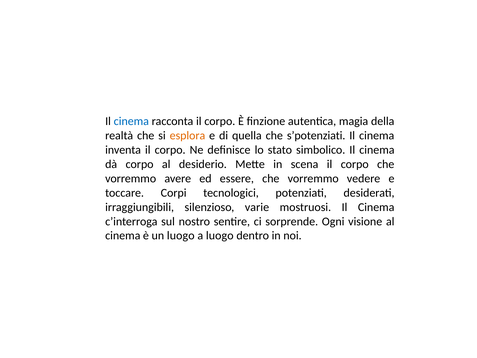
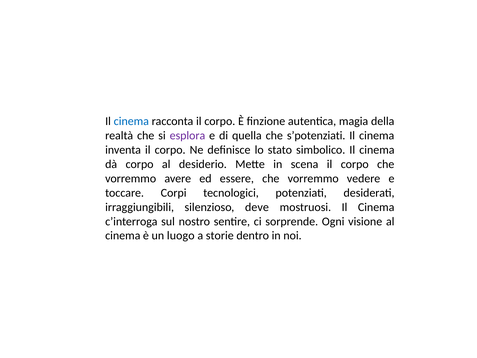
esplora colour: orange -> purple (187, 135)
varie: varie -> deve (257, 207)
a luogo: luogo -> storie (220, 236)
